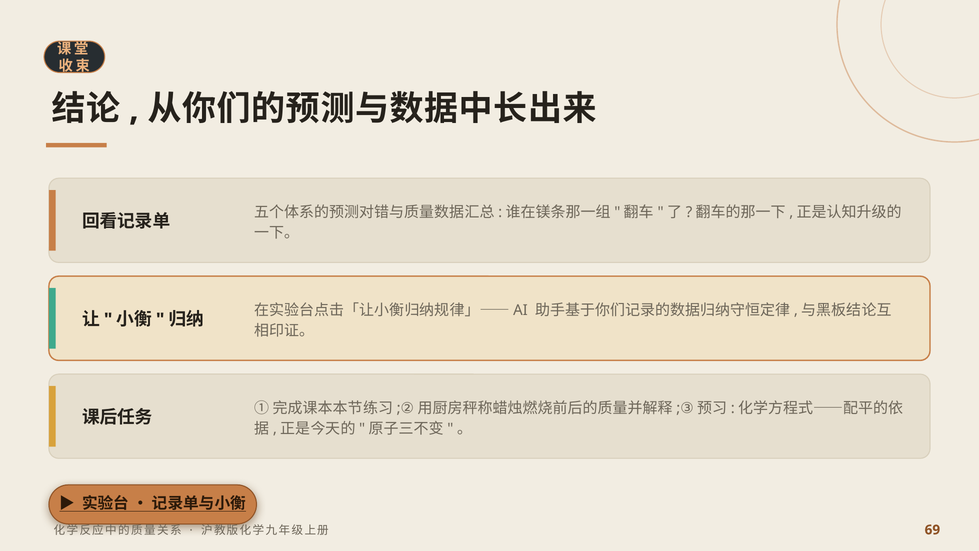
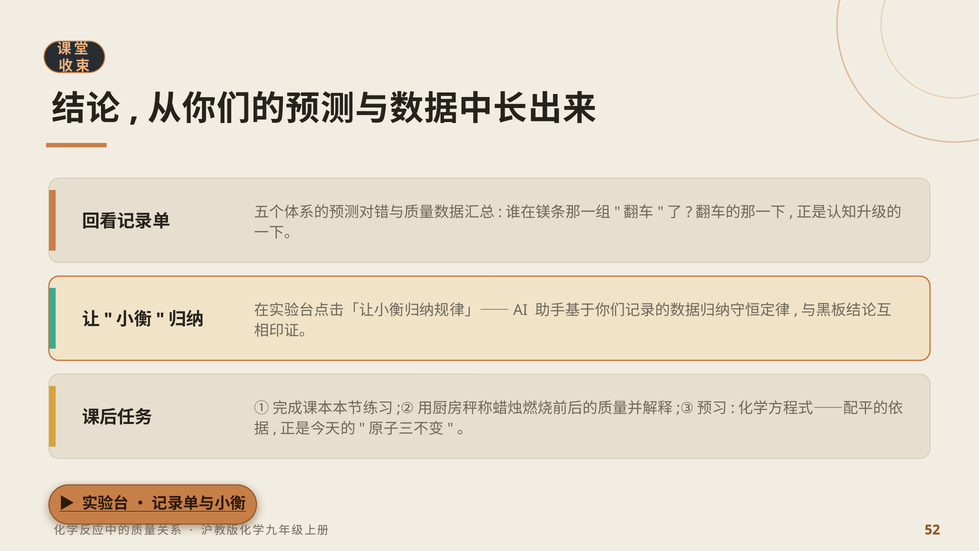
69: 69 -> 52 (932, 530)
